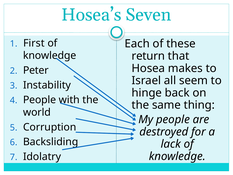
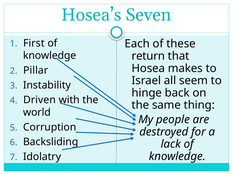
Peter: Peter -> Pillar (36, 70)
People: People -> Driven (40, 100)
